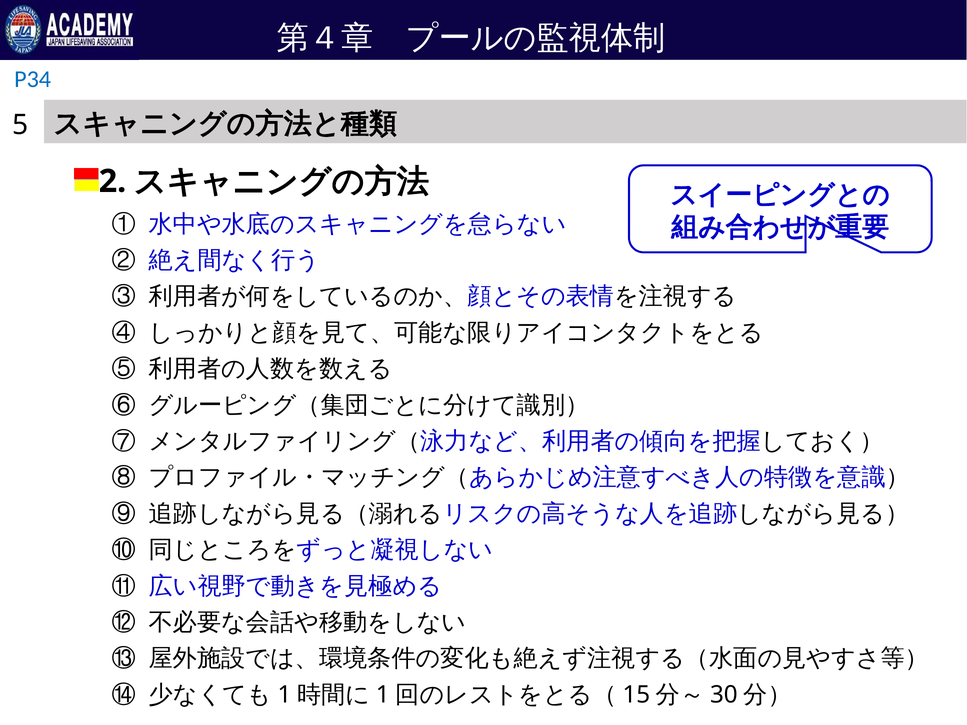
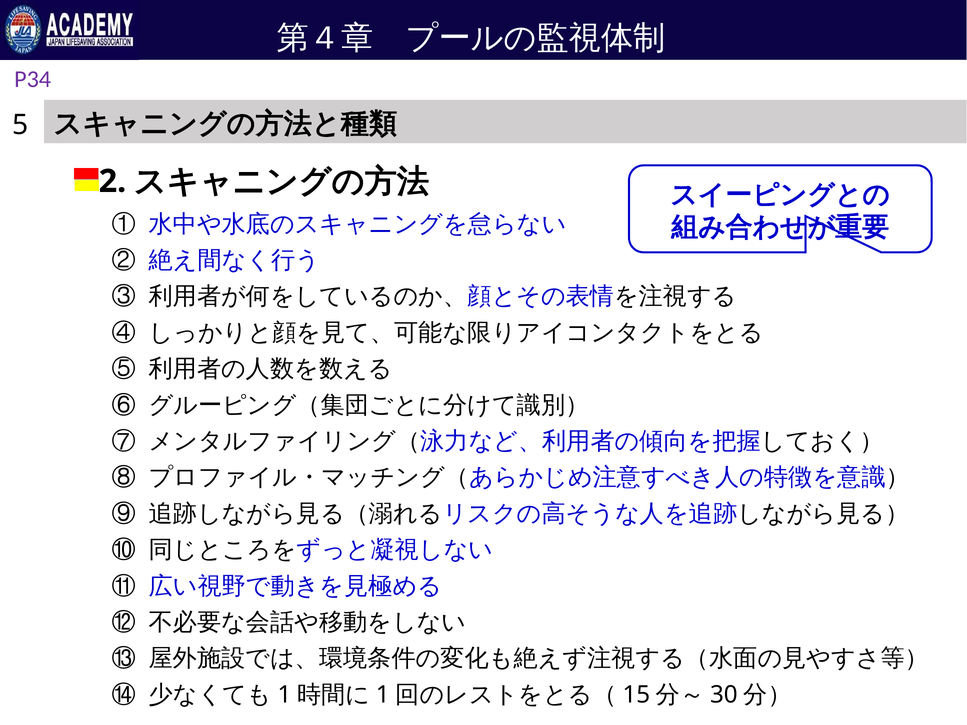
P34 colour: blue -> purple (33, 79)
